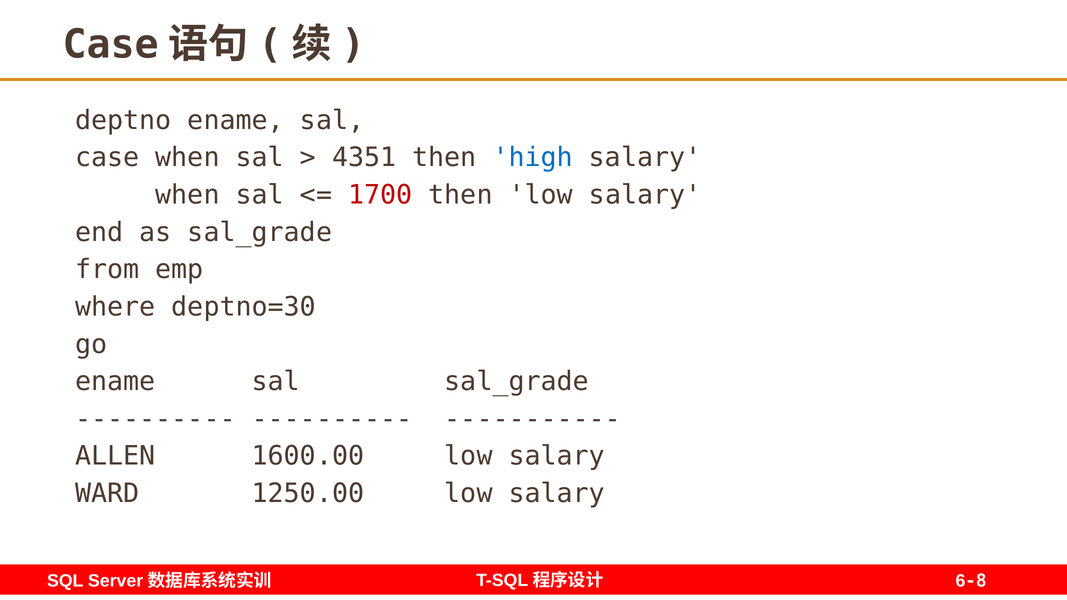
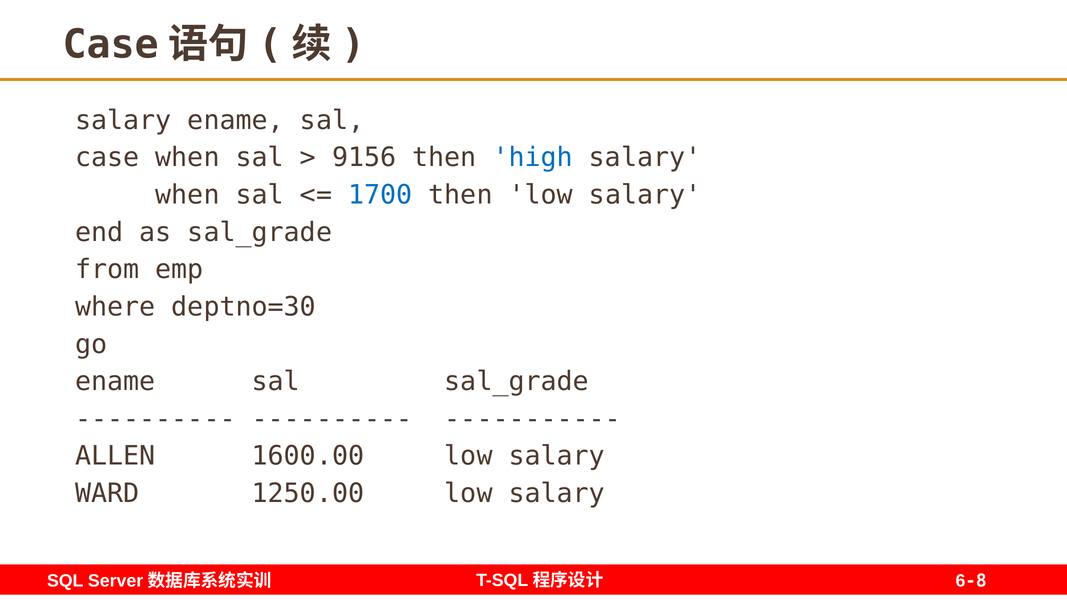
deptno: deptno -> salary (123, 120)
4351: 4351 -> 9156 (364, 158)
1700 colour: red -> blue (380, 195)
